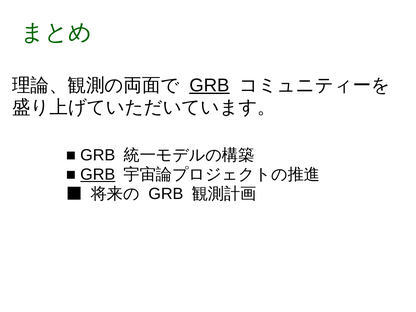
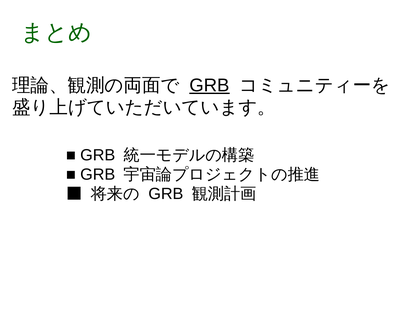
GRB underline: present -> none (98, 174)
